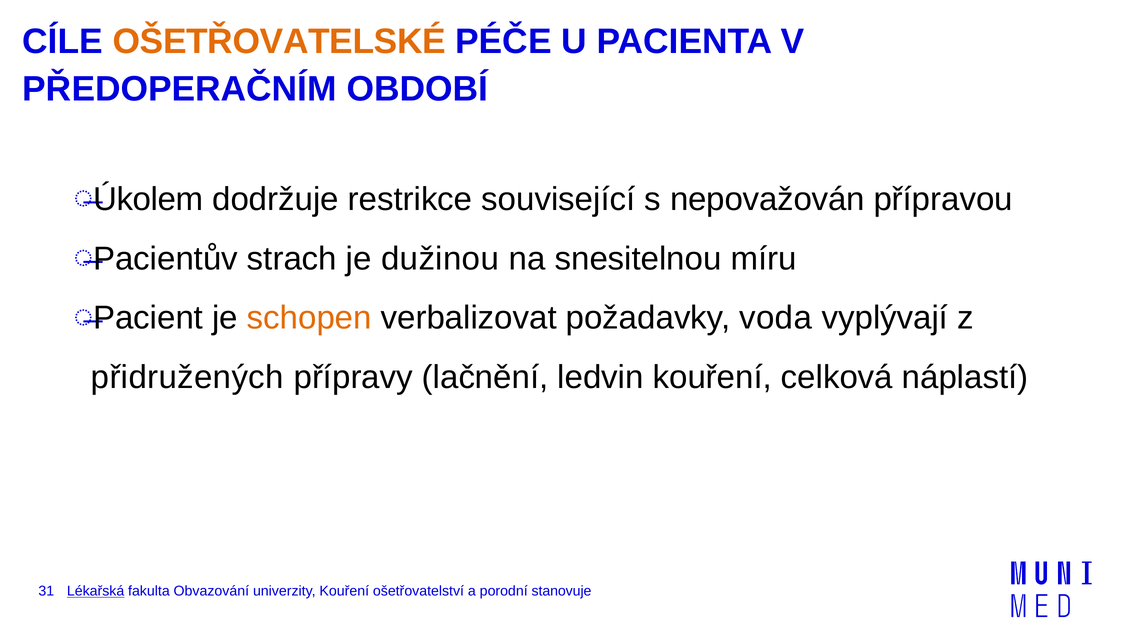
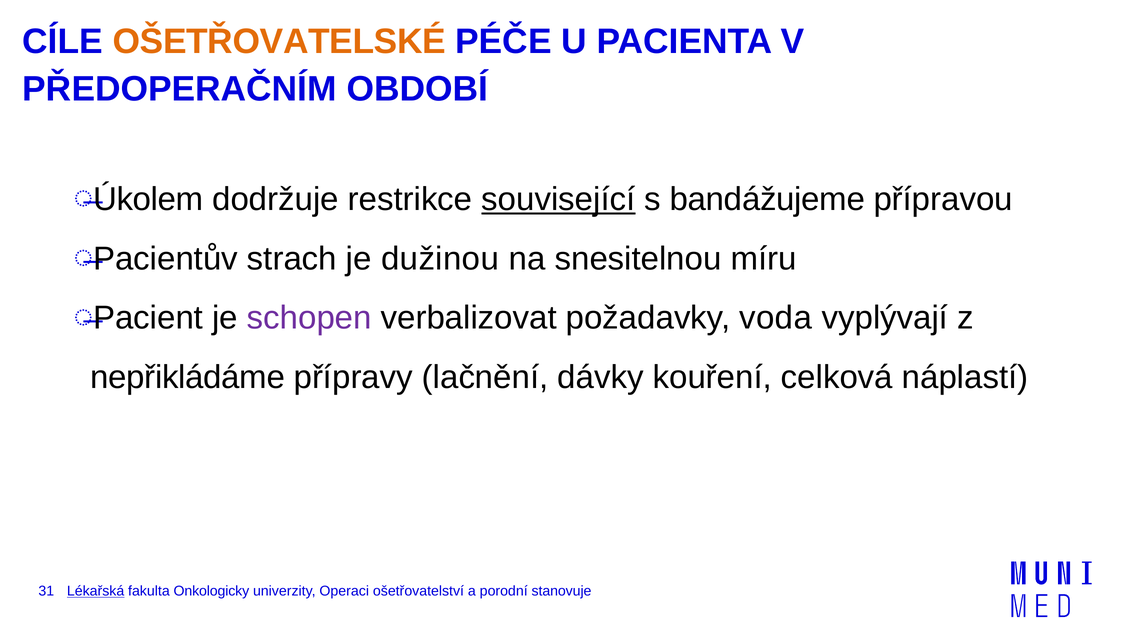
související underline: none -> present (558, 199)
nepovažován: nepovažován -> bandážujeme (767, 199)
schopen colour: orange -> purple (309, 318)
přidružených: přidružených -> nepřikládáme (188, 378)
ledvin: ledvin -> dávky (601, 378)
Obvazování: Obvazování -> Onkologicky (211, 591)
univerzity Kouření: Kouření -> Operaci (344, 591)
